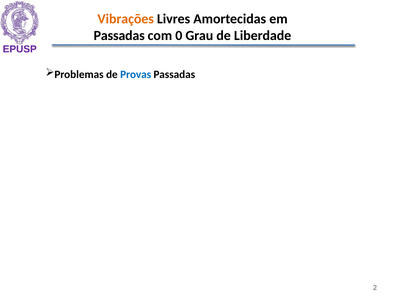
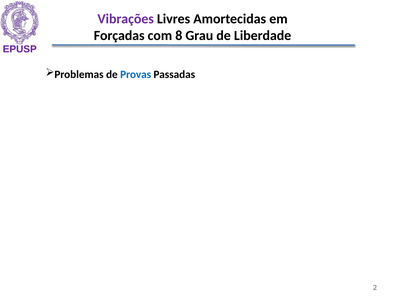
Vibrações colour: orange -> purple (126, 19)
Passadas: Passadas -> Forçadas (119, 36)
0: 0 -> 8 (179, 36)
